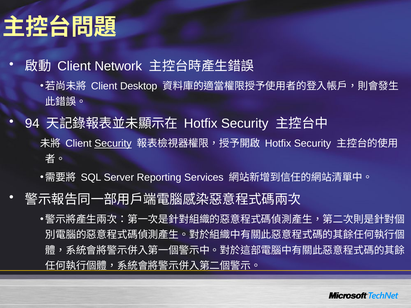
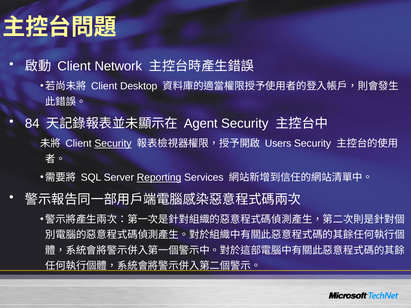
94: 94 -> 84 (32, 124)
Hotfix: Hotfix -> Agent (201, 124)
Hotfix: Hotfix -> Users (278, 144)
Reporting underline: none -> present (159, 178)
